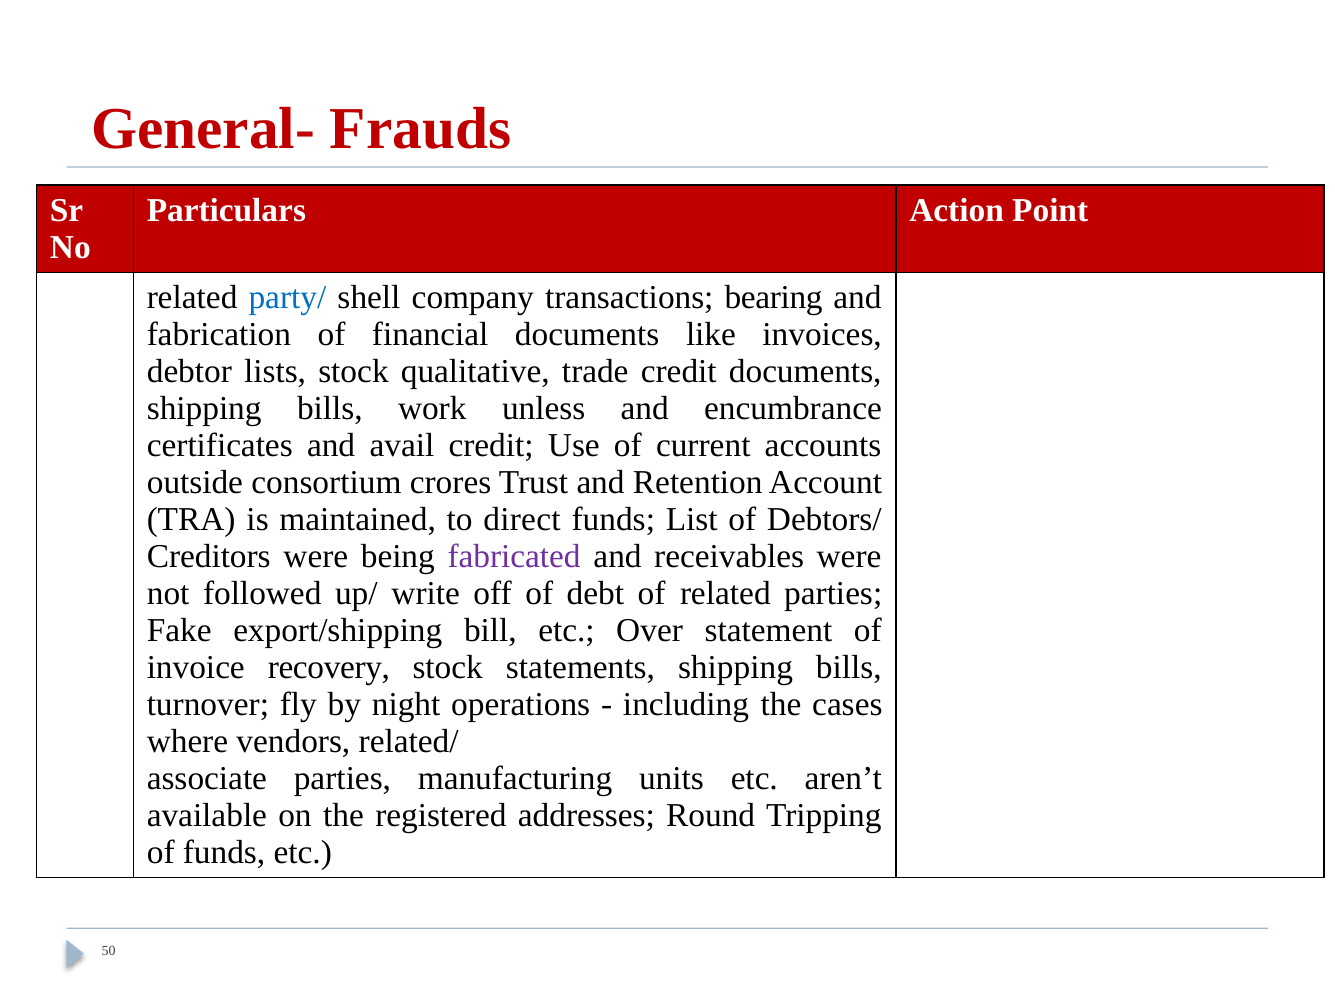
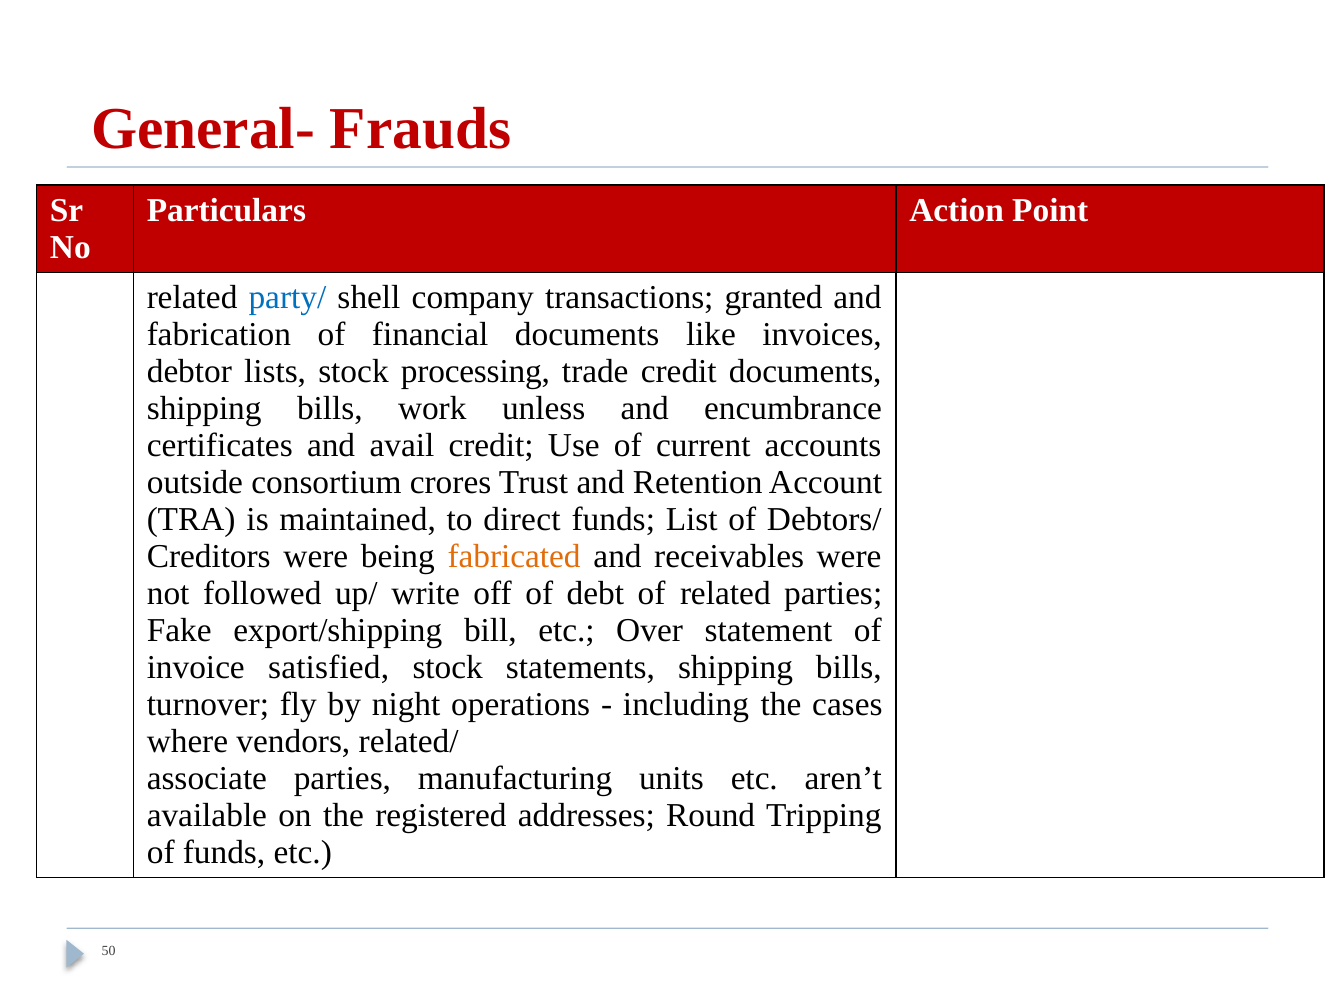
bearing: bearing -> granted (774, 298)
qualitative: qualitative -> processing (475, 372)
fabricated colour: purple -> orange (514, 556)
recovery: recovery -> satisfied (329, 667)
